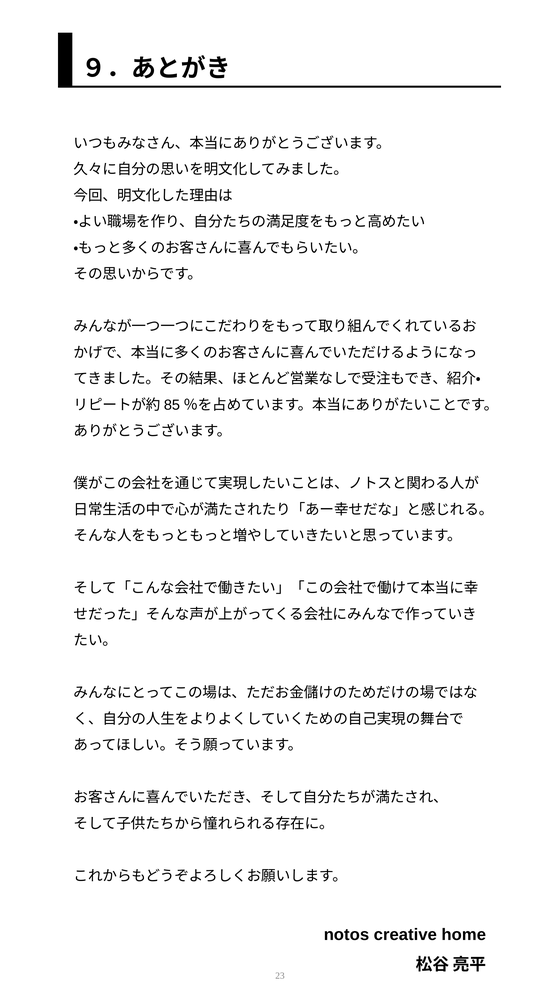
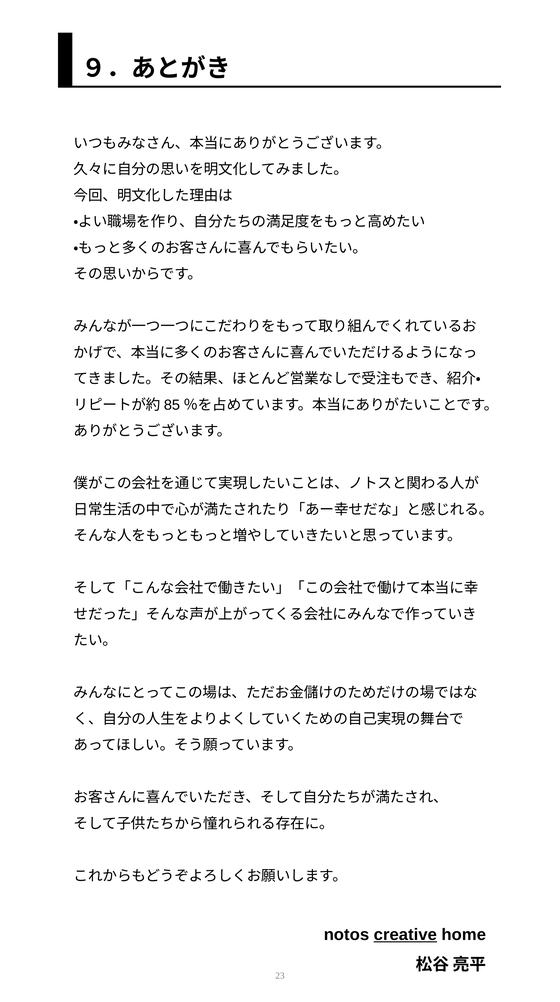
creative underline: none -> present (405, 935)
